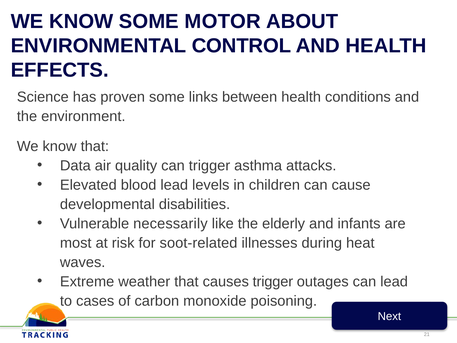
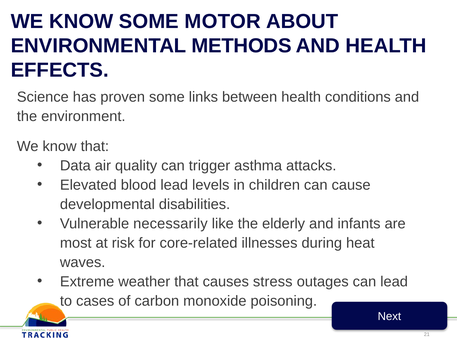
CONTROL: CONTROL -> METHODS (241, 46)
soot-related: soot-related -> core-related (199, 243)
causes trigger: trigger -> stress (273, 281)
